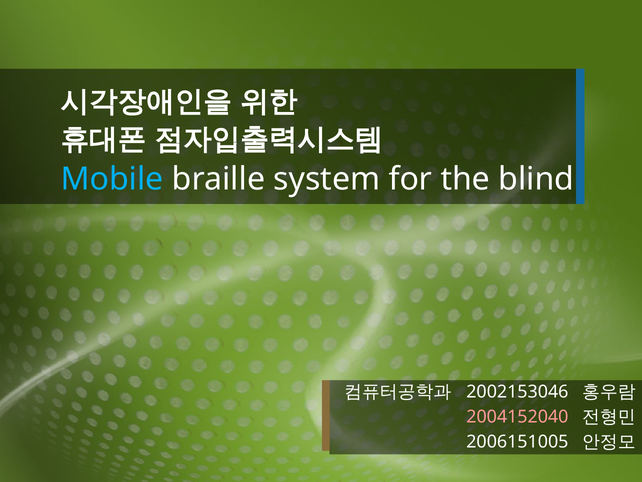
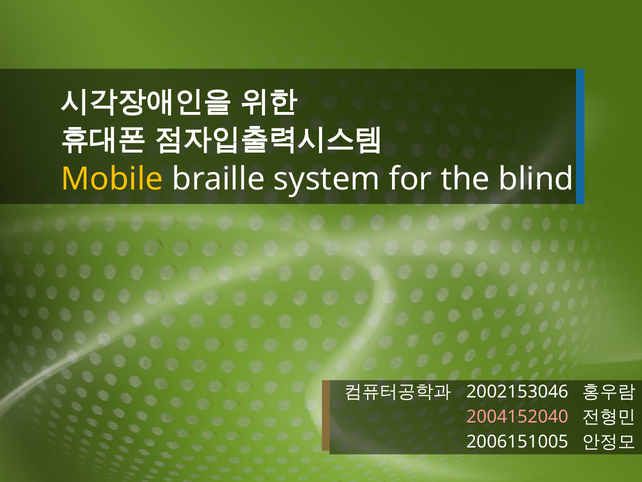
Mobile colour: light blue -> yellow (112, 179)
